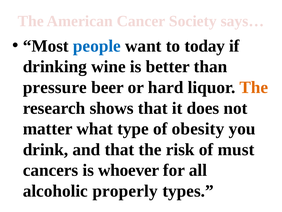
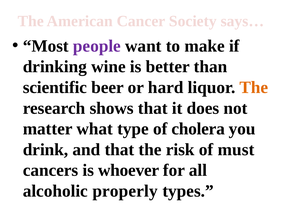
people colour: blue -> purple (97, 46)
today: today -> make (205, 46)
pressure: pressure -> scientific (55, 87)
obesity: obesity -> cholera (198, 129)
